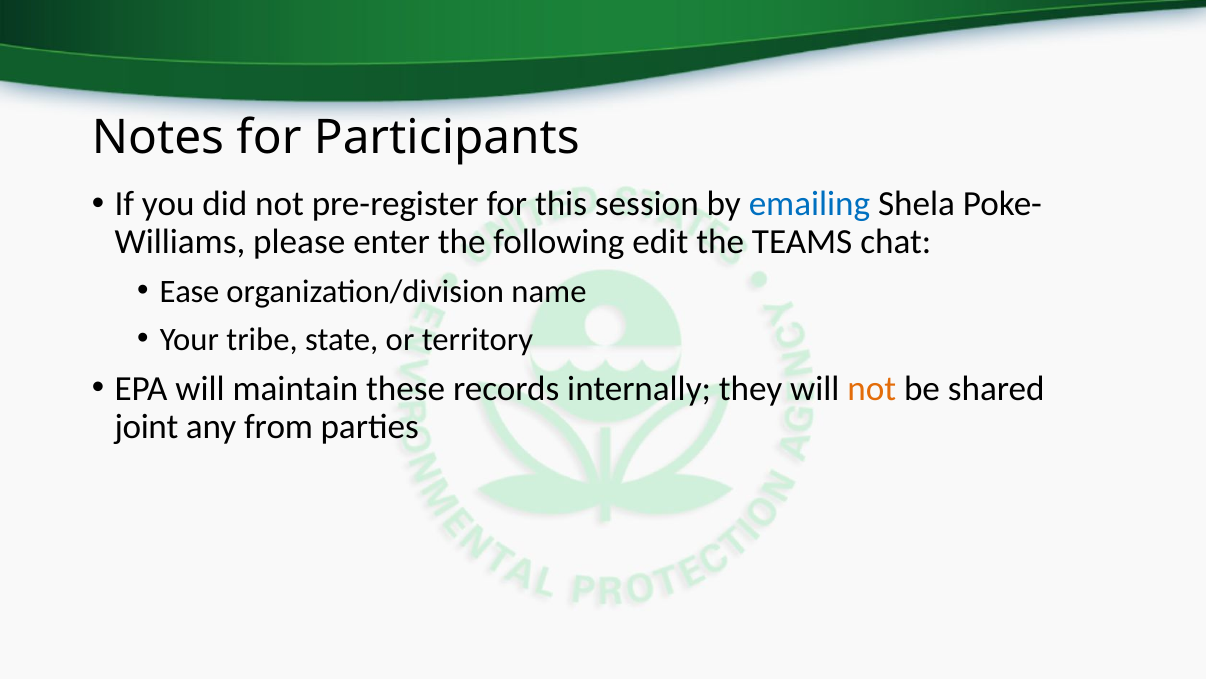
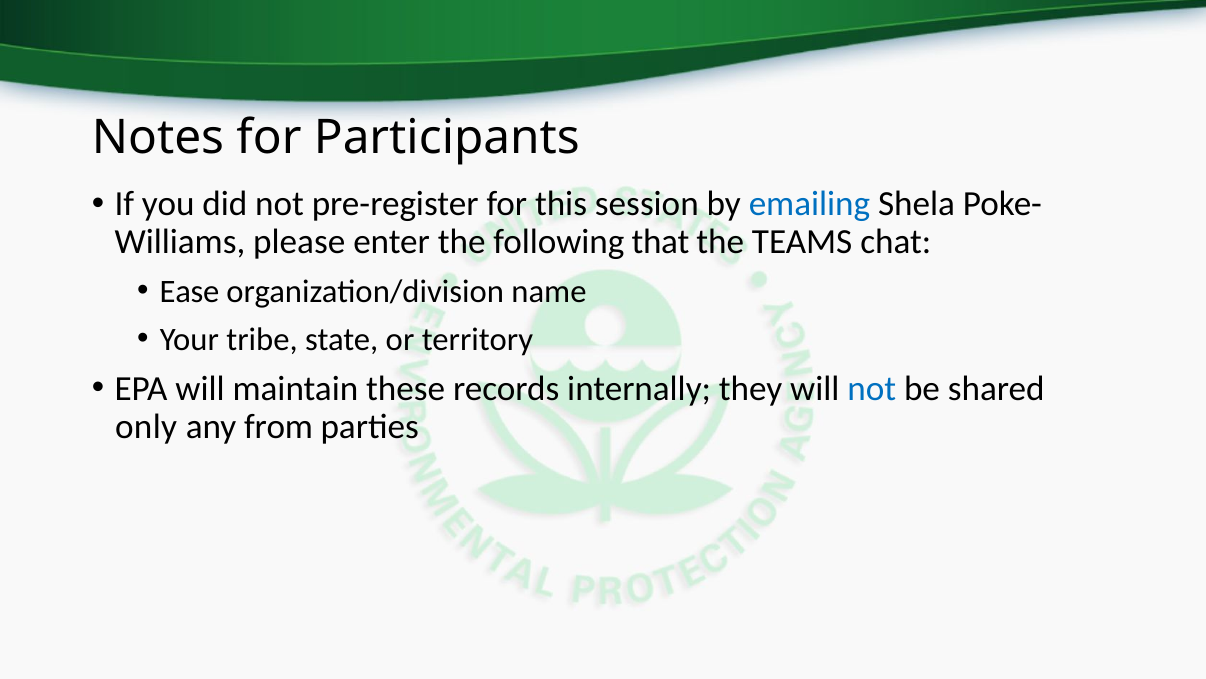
edit: edit -> that (661, 242)
not colour: orange -> blue (872, 388)
joint: joint -> only (146, 426)
